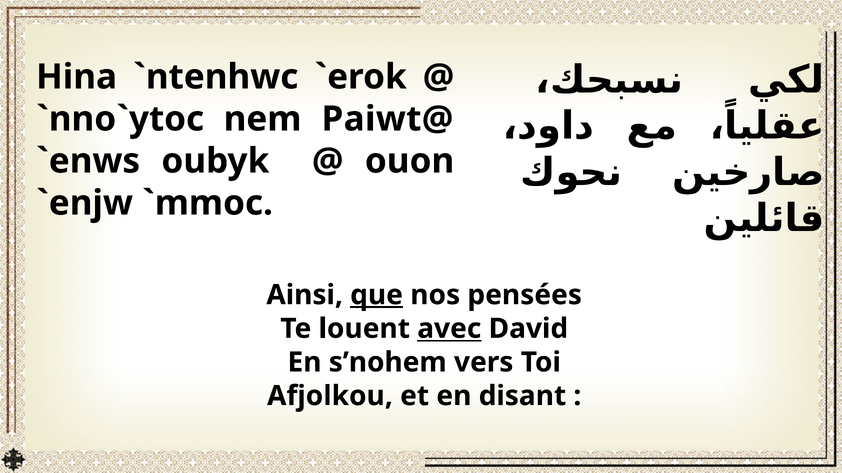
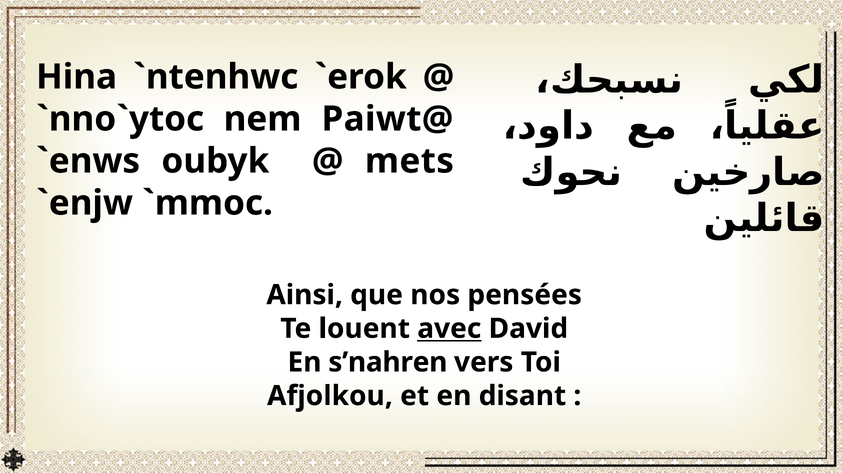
ouon: ouon -> mets (409, 161)
que underline: present -> none (377, 295)
s’nohem: s’nohem -> s’nahren (388, 363)
